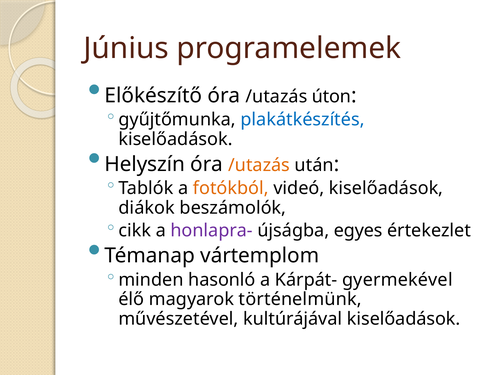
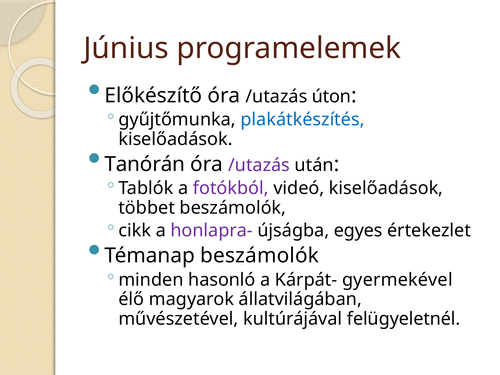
Helyszín: Helyszín -> Tanórán (145, 164)
/utazás colour: orange -> purple (259, 165)
fotókból colour: orange -> purple (231, 188)
diákok: diákok -> többet (147, 208)
Témanap vártemplom: vártemplom -> beszámolók (260, 256)
történelmünk: történelmünk -> állatvilágában (300, 299)
kultúrájával kiselőadások: kiselőadások -> felügyeletnél (404, 319)
